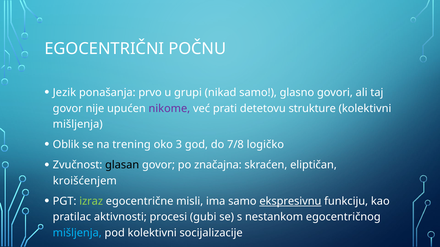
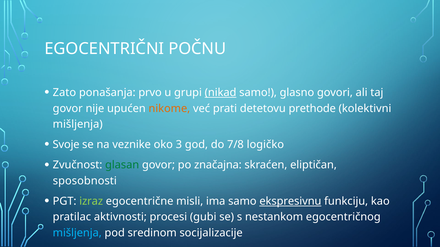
Jezik: Jezik -> Zato (64, 93)
nikad underline: none -> present (221, 93)
nikome colour: purple -> orange (169, 109)
strukture: strukture -> prethode (312, 109)
Oblik: Oblik -> Svoje (66, 145)
trening: trening -> veznike (132, 145)
glasan colour: black -> green (122, 165)
kroišćenjem: kroišćenjem -> sposobnosti (85, 181)
pod kolektivni: kolektivni -> sredinom (152, 233)
